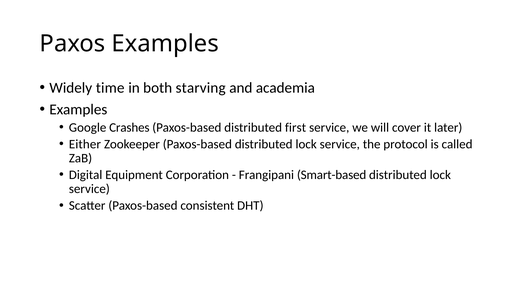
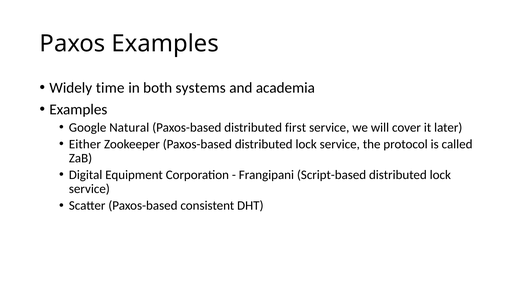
starving: starving -> systems (201, 88)
Crashes: Crashes -> Natural (129, 128)
Smart-based: Smart-based -> Script-based (332, 175)
